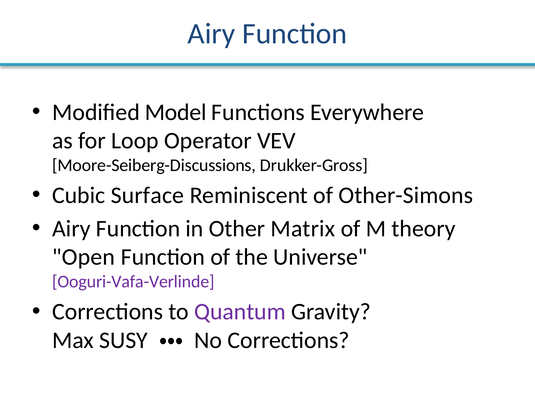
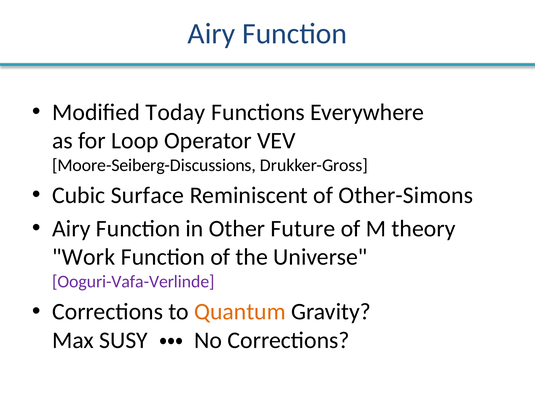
Model: Model -> Today (176, 112)
Matrix: Matrix -> Future (303, 229)
Open: Open -> Work (84, 257)
Quantum colour: purple -> orange (240, 312)
